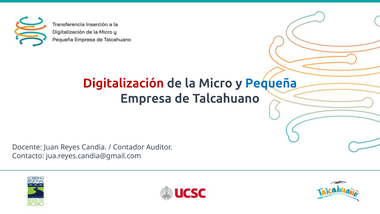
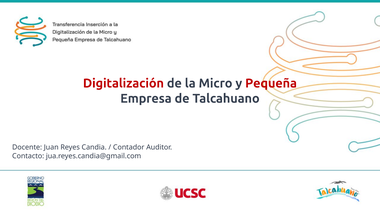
Pequeña colour: blue -> red (271, 83)
